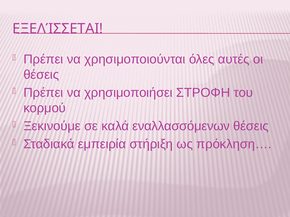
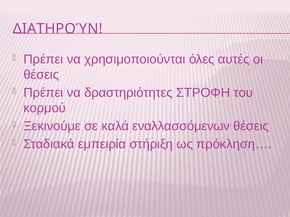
ΕΞΕΛΊΣΣΕΤΑΙ: ΕΞΕΛΊΣΣΕΤΑΙ -> ΔΙΑΤΗΡΟΎΝ (58, 29)
χρησιμοποιήσει: χρησιμοποιήσει -> δραστηριότητες (128, 93)
